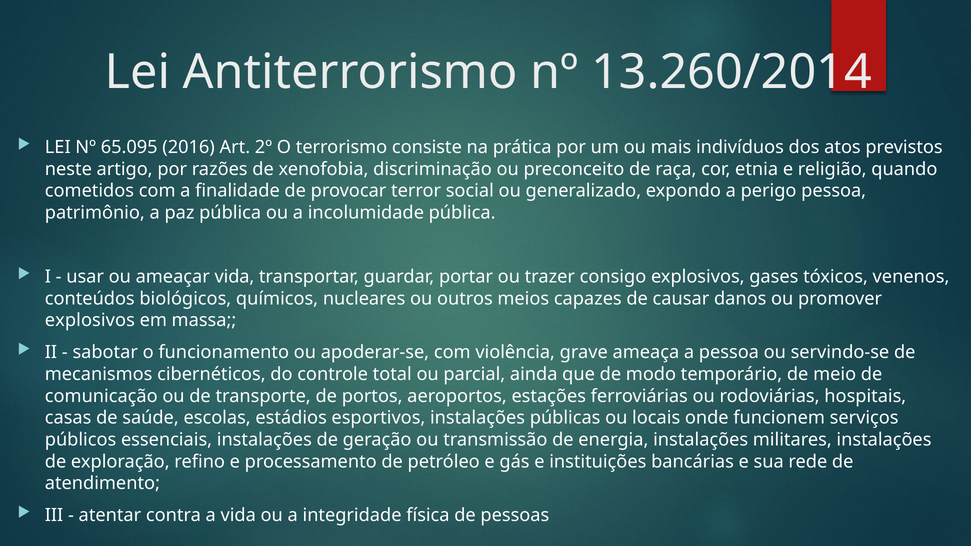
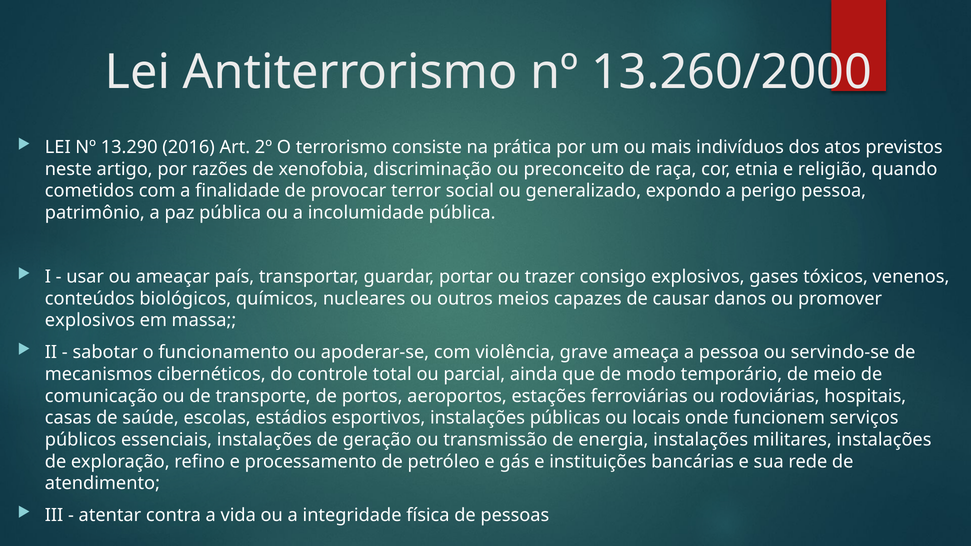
13.260/2014: 13.260/2014 -> 13.260/2000 (731, 72)
65.095: 65.095 -> 13.290 (129, 147)
ameaçar vida: vida -> país (234, 277)
